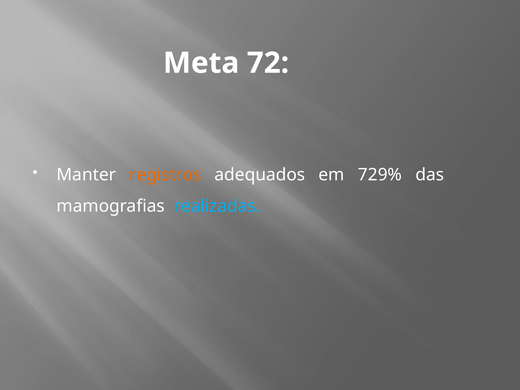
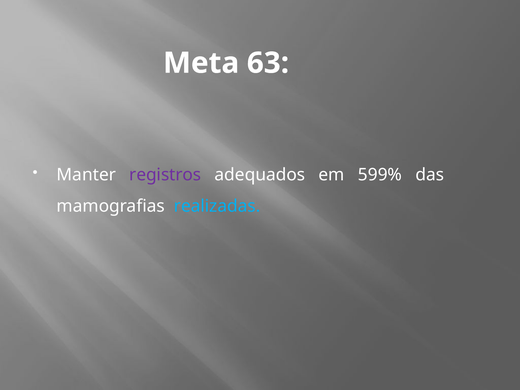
72: 72 -> 63 (268, 63)
registros colour: orange -> purple (165, 175)
729%: 729% -> 599% (380, 175)
